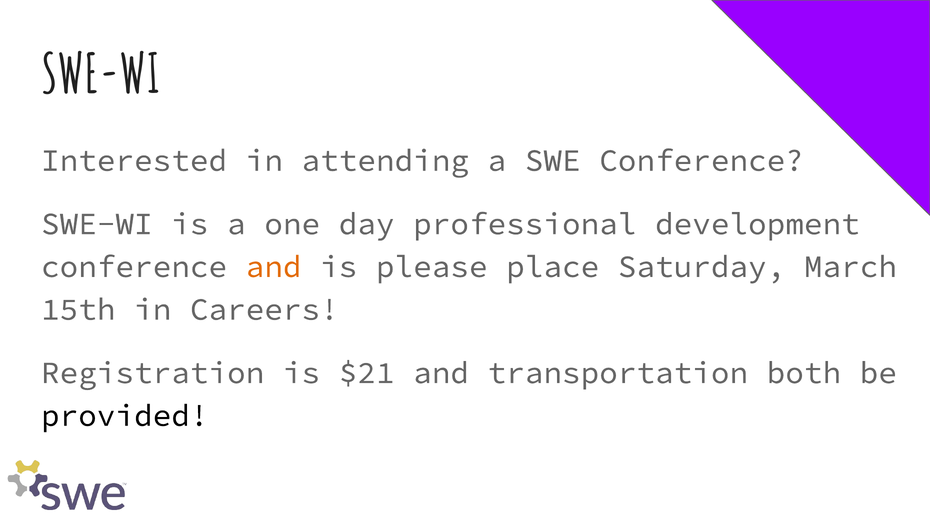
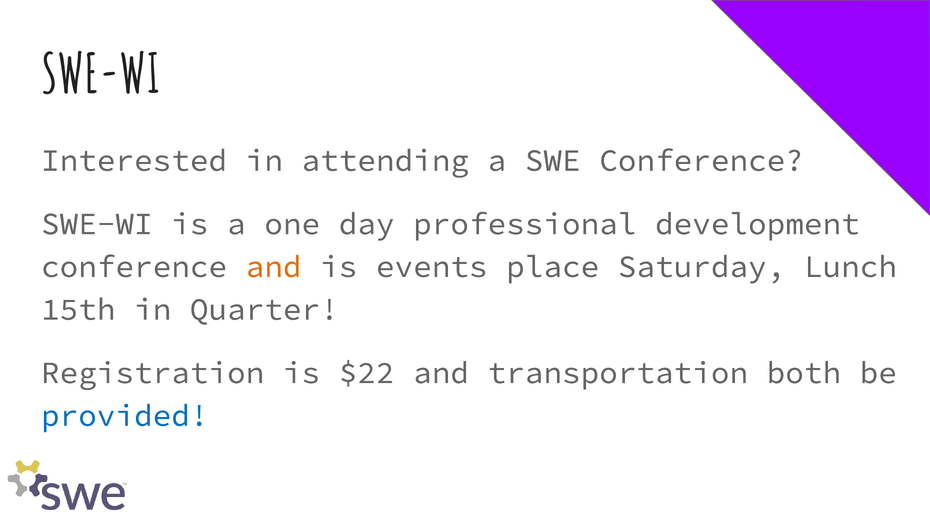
please: please -> events (432, 267)
March: March -> Lunch (850, 267)
Careers: Careers -> Quarter (264, 310)
$21: $21 -> $22 (367, 373)
provided colour: black -> blue (125, 416)
